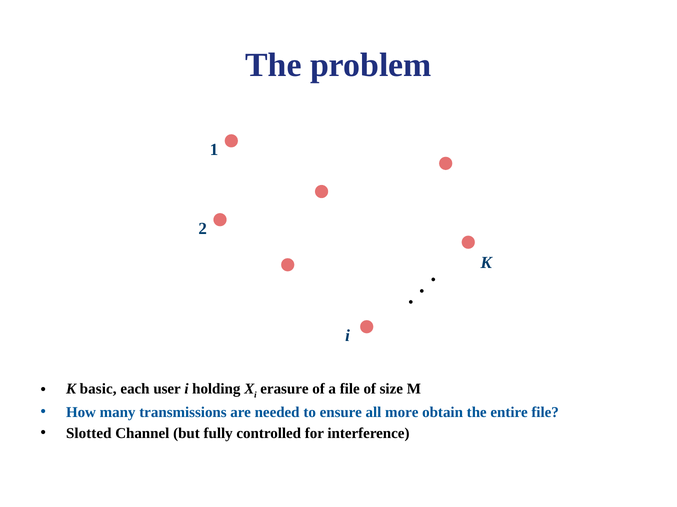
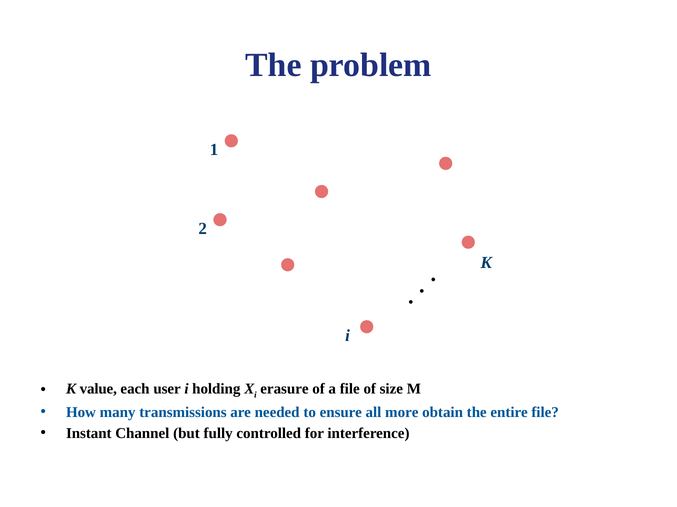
basic: basic -> value (98, 389)
Slotted: Slotted -> Instant (89, 434)
